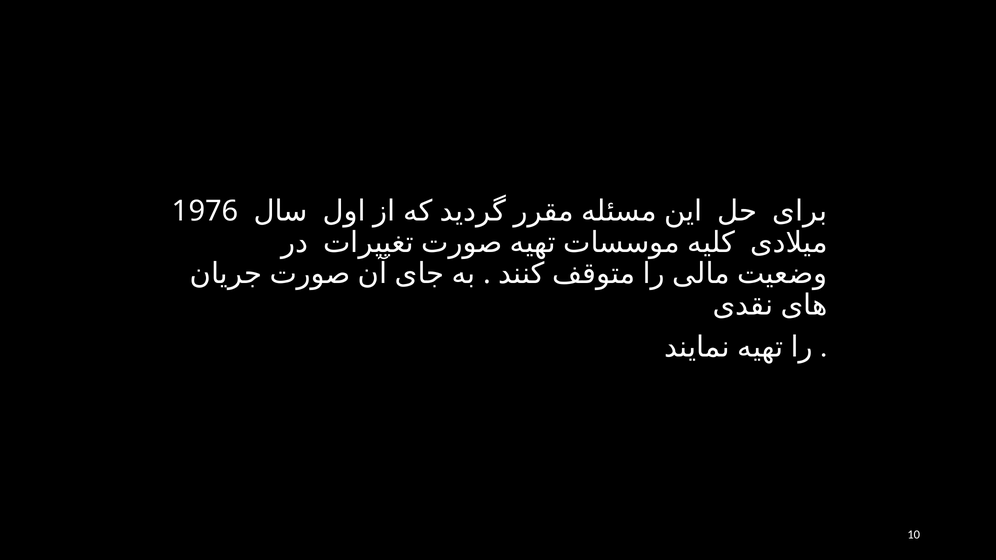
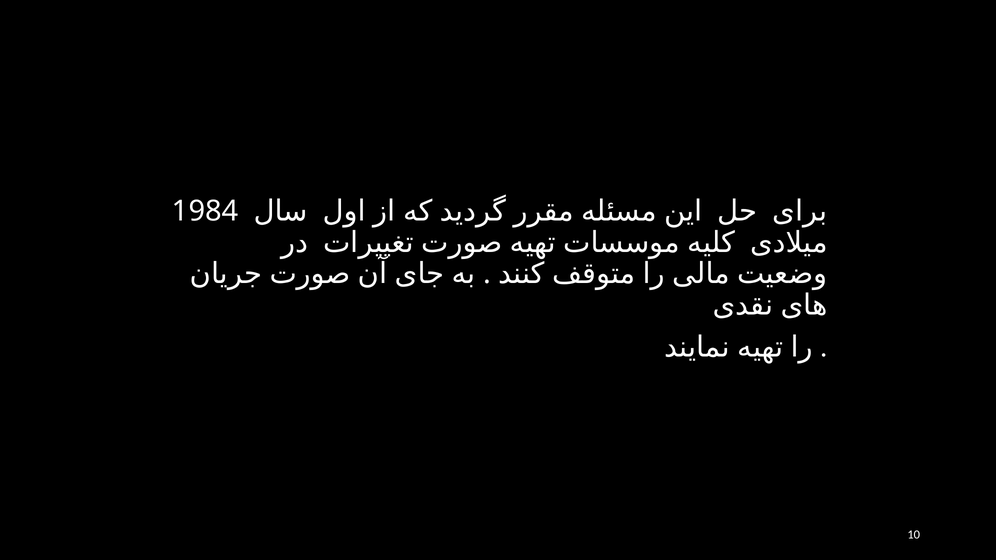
1976: 1976 -> 1984 (205, 211)
